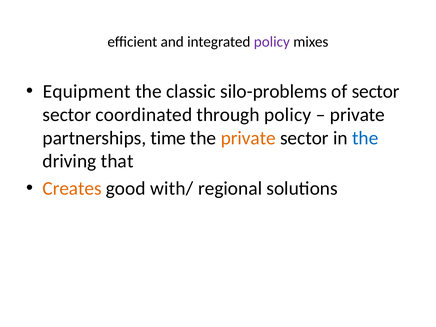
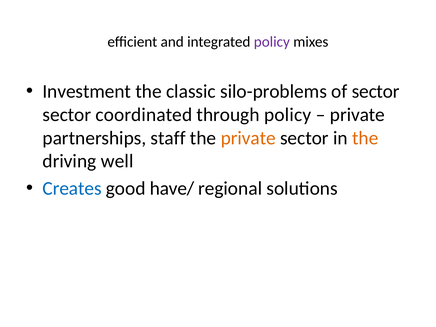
Equipment: Equipment -> Investment (87, 91)
time: time -> staff (168, 138)
the colour: blue -> orange (365, 138)
that: that -> well (117, 161)
Creates colour: orange -> blue (72, 188)
with/: with/ -> have/ (172, 188)
